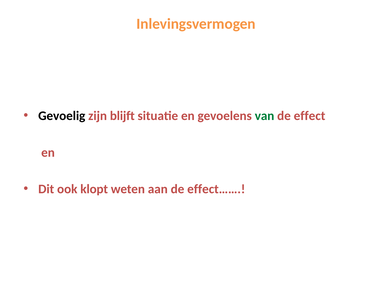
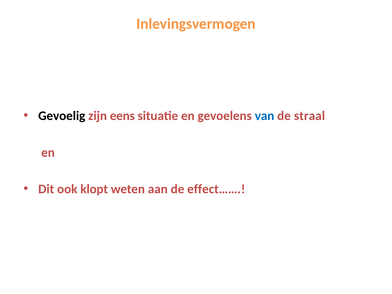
blijft: blijft -> eens (122, 116)
van colour: green -> blue (265, 116)
effect: effect -> straal (310, 116)
